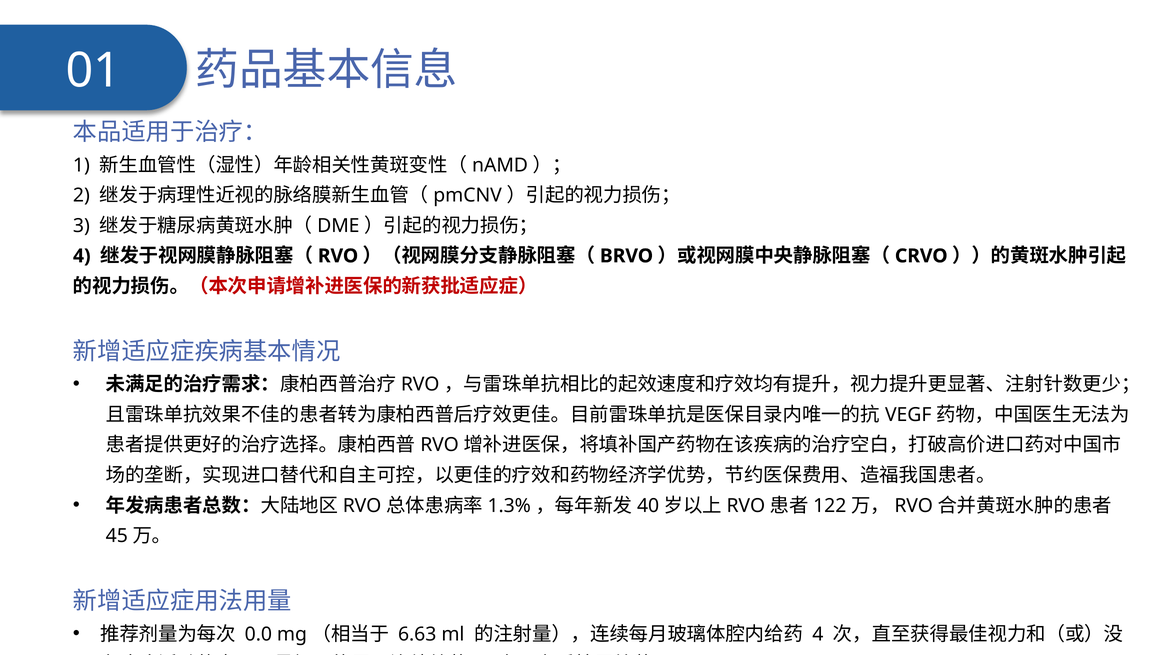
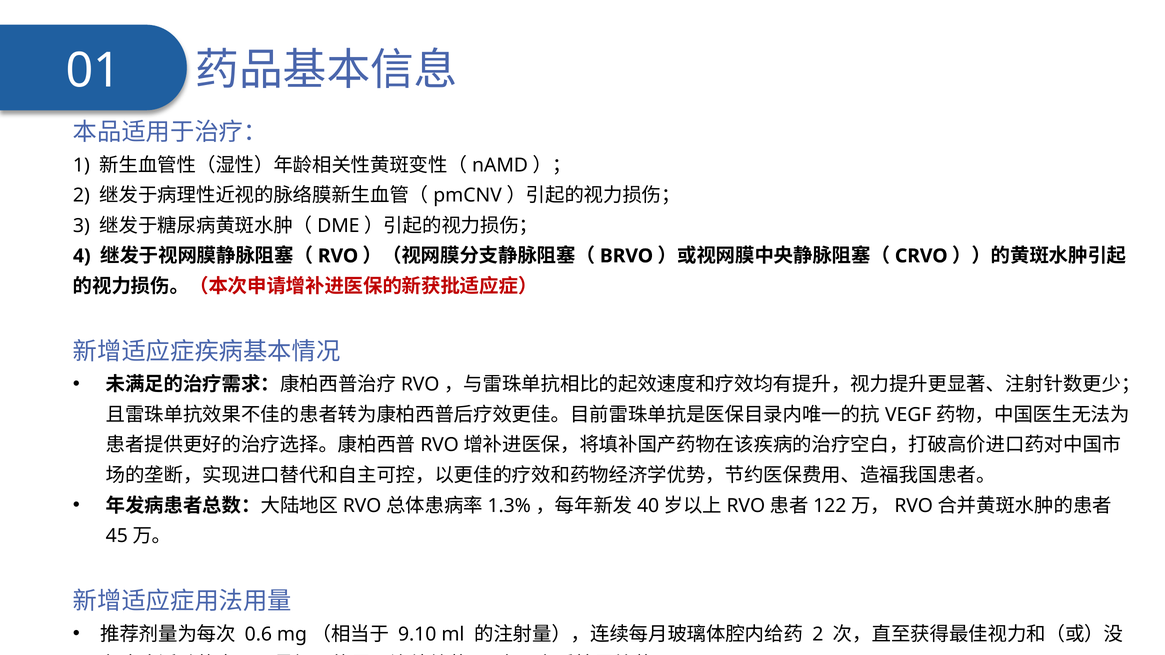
0.0: 0.0 -> 0.6 (258, 635)
6.63: 6.63 -> 9.10 (417, 635)
4: 4 -> 2 (818, 635)
